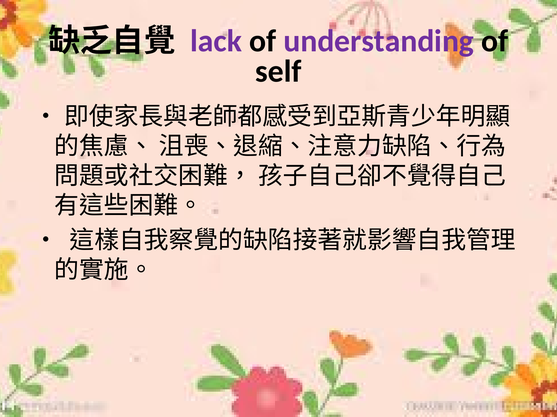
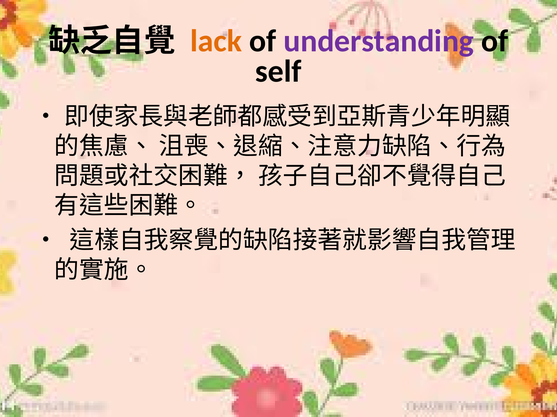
lack colour: purple -> orange (216, 41)
